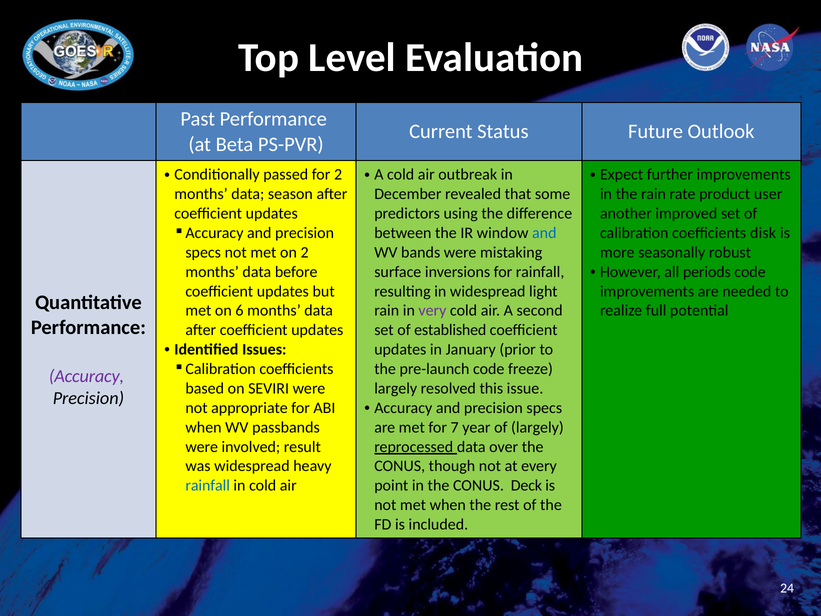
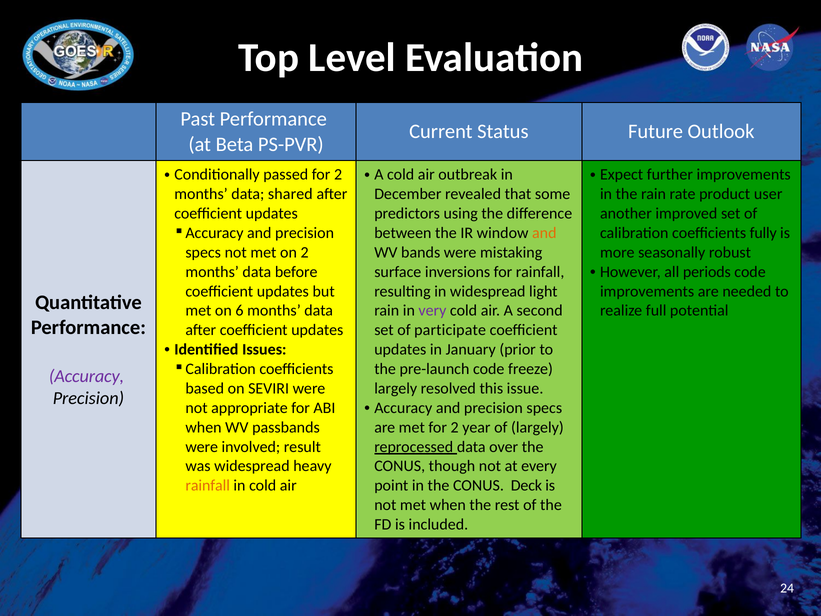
season: season -> shared (290, 194)
and colour: blue -> orange (544, 233)
disk: disk -> fully (763, 233)
established: established -> participate (450, 330)
met for 7: 7 -> 2 (455, 427)
rainfall colour: blue -> orange (208, 485)
